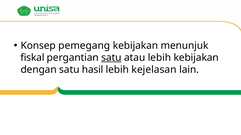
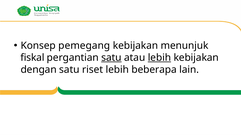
lebih underline: none -> present (159, 58)
hasil: hasil -> riset (93, 70)
kejelasan: kejelasan -> beberapa (154, 70)
